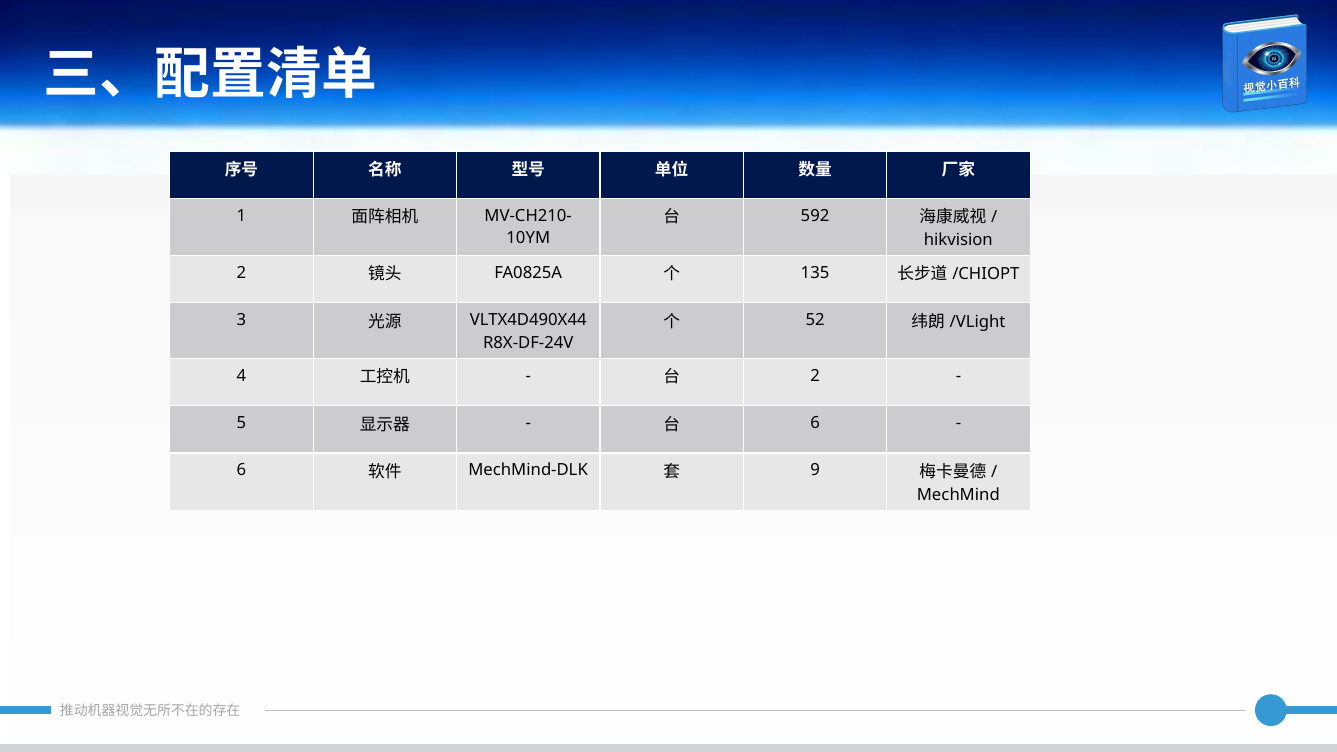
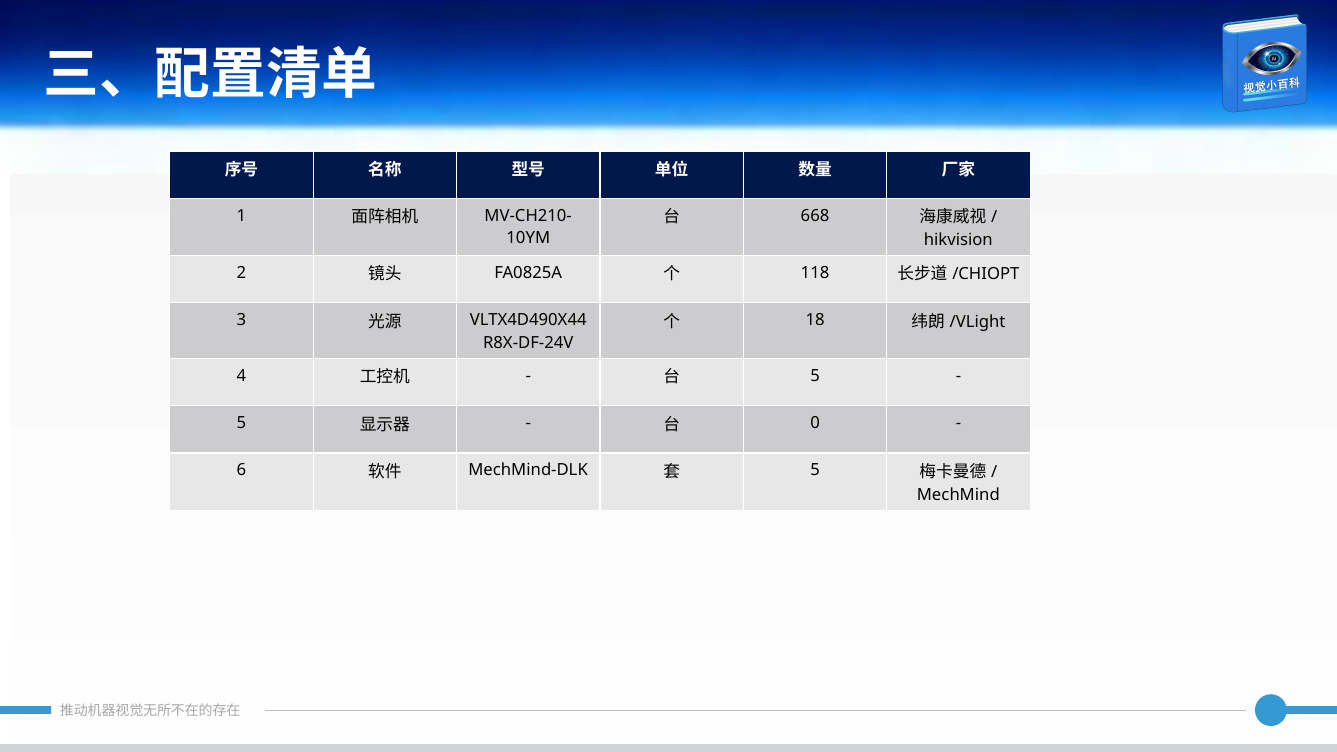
592: 592 -> 668 (815, 216)
135: 135 -> 118 (815, 273)
52: 52 -> 18 (815, 320)
2: 2 -> 5 (815, 376)
6: 6 -> 0 (815, 423)
9: 9 -> 5 (815, 470)
